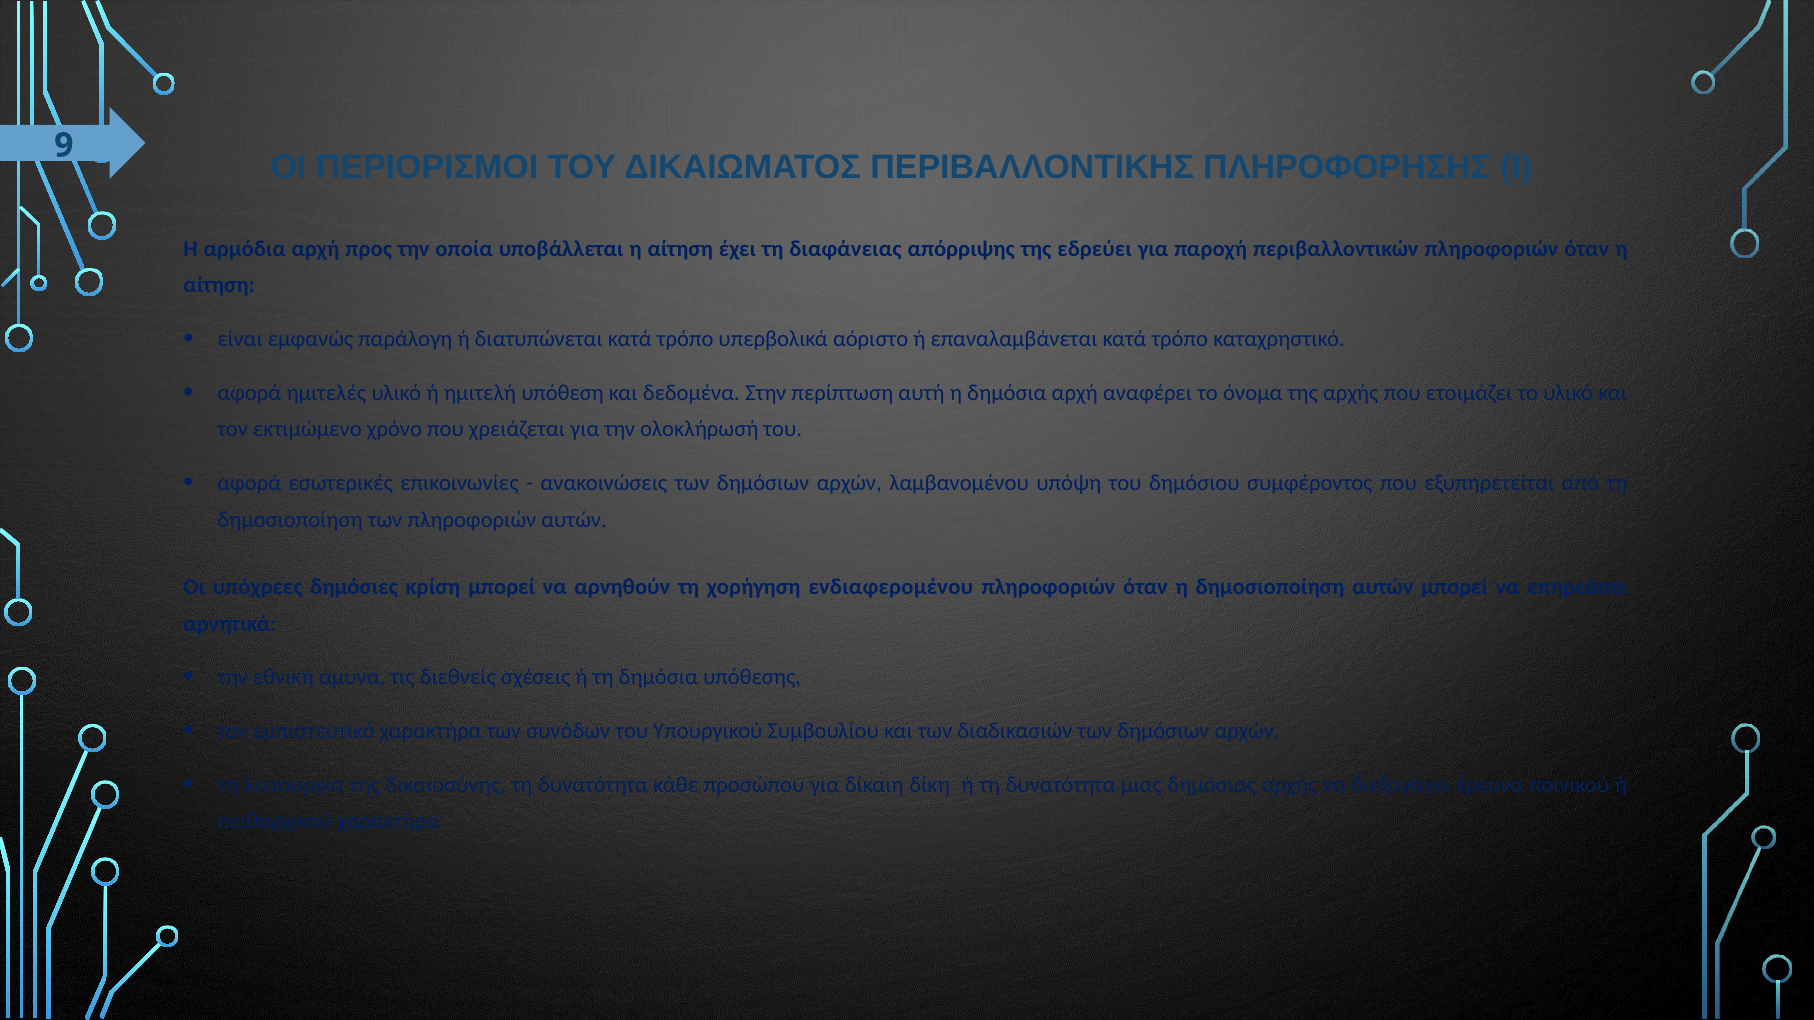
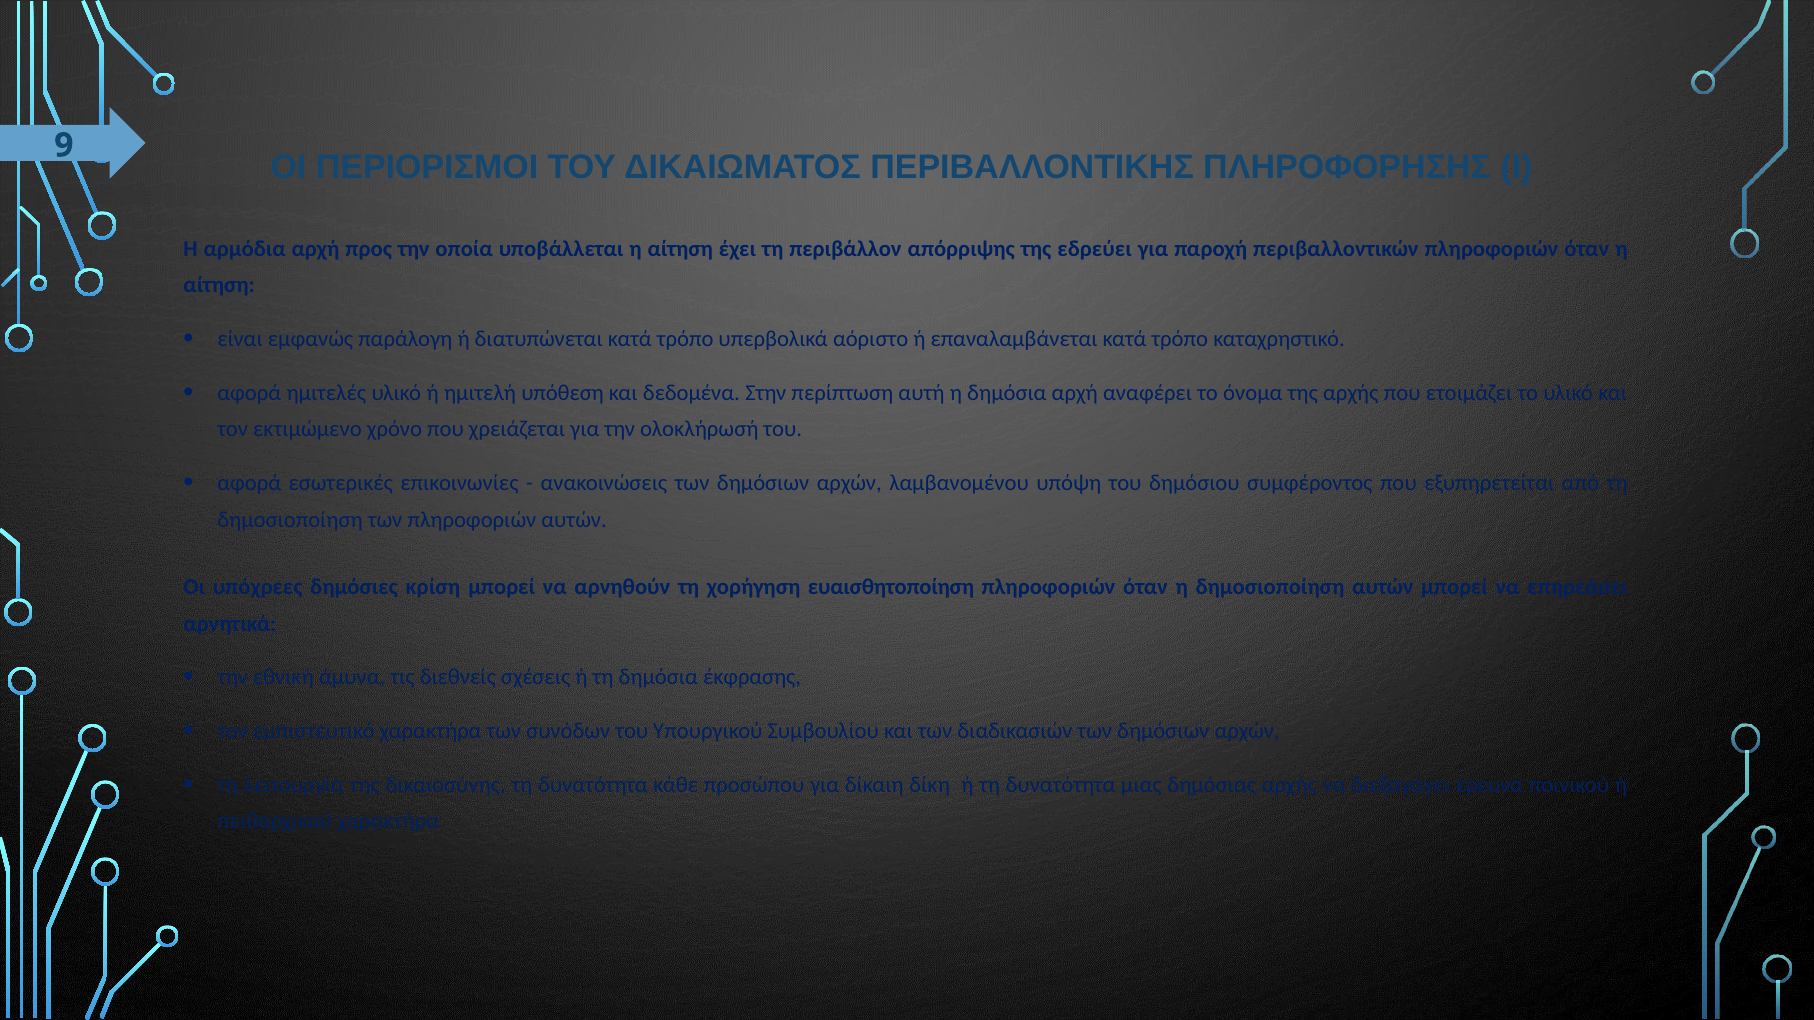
διαφάνειας: διαφάνειας -> περιβάλλον (845, 249)
ενδιαφερομένου: ενδιαφερομένου -> ευαισθητοποίηση (891, 587)
υπόθεσης: υπόθεσης -> έκφρασης (752, 678)
